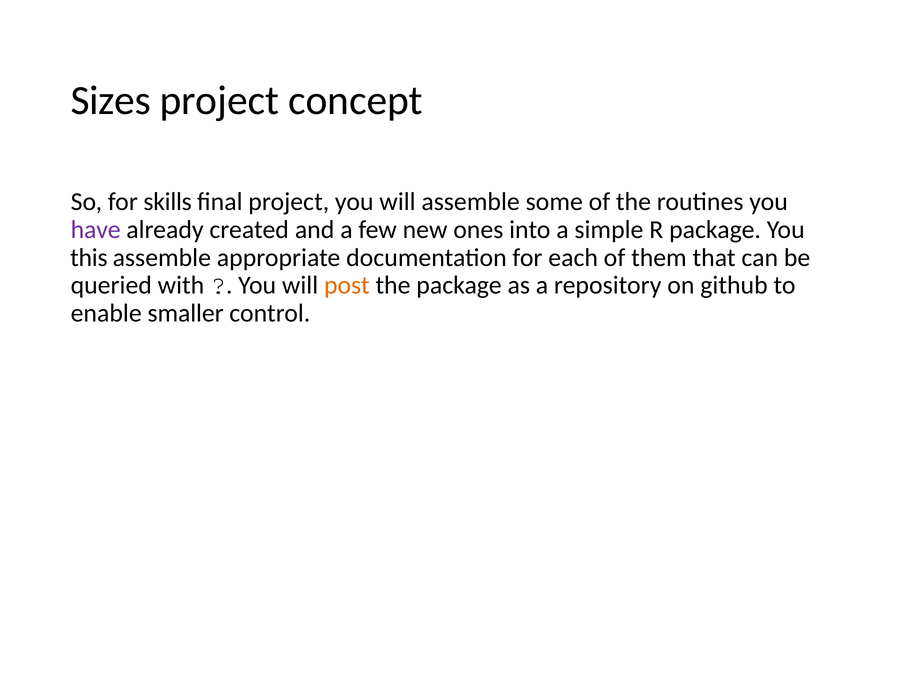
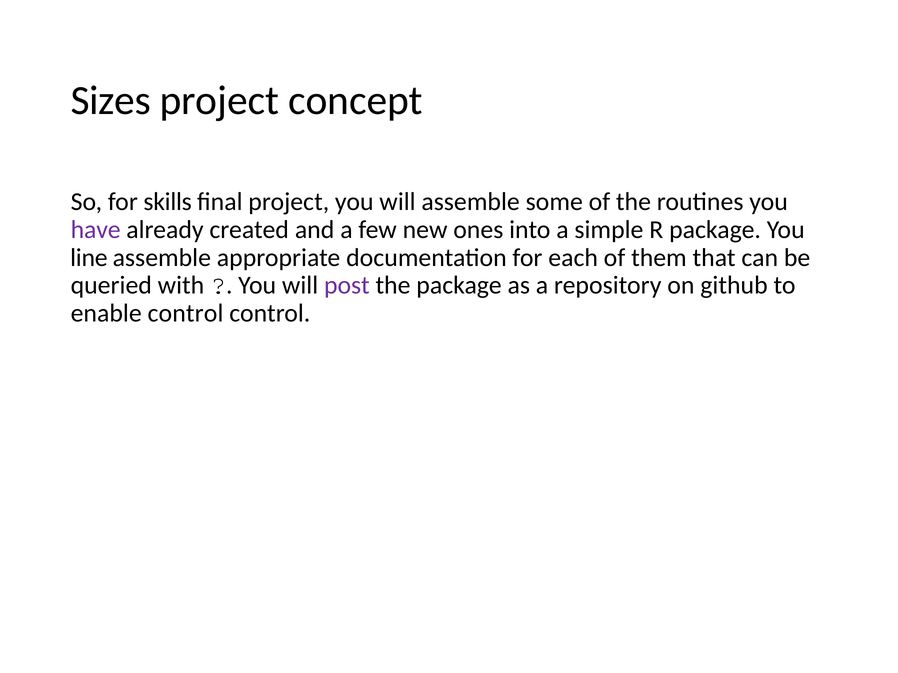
this: this -> line (89, 258)
post colour: orange -> purple (347, 286)
enable smaller: smaller -> control (185, 314)
